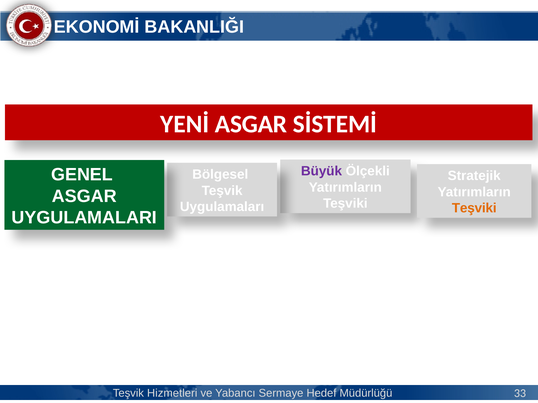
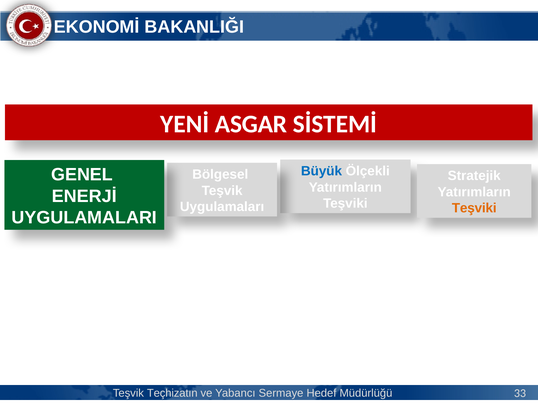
Büyük colour: purple -> blue (321, 171)
ASGAR: ASGAR -> ENERJİ (84, 196)
Hizmetleri: Hizmetleri -> Teçhizatın (172, 394)
